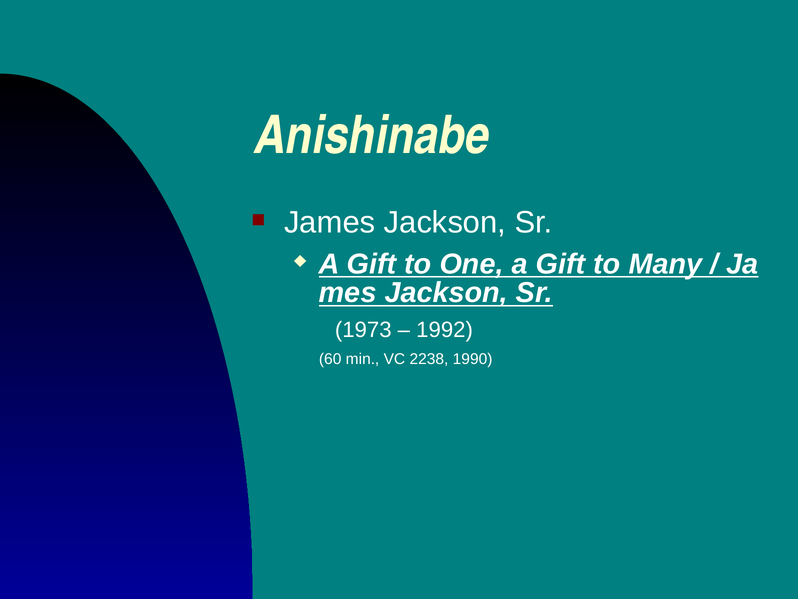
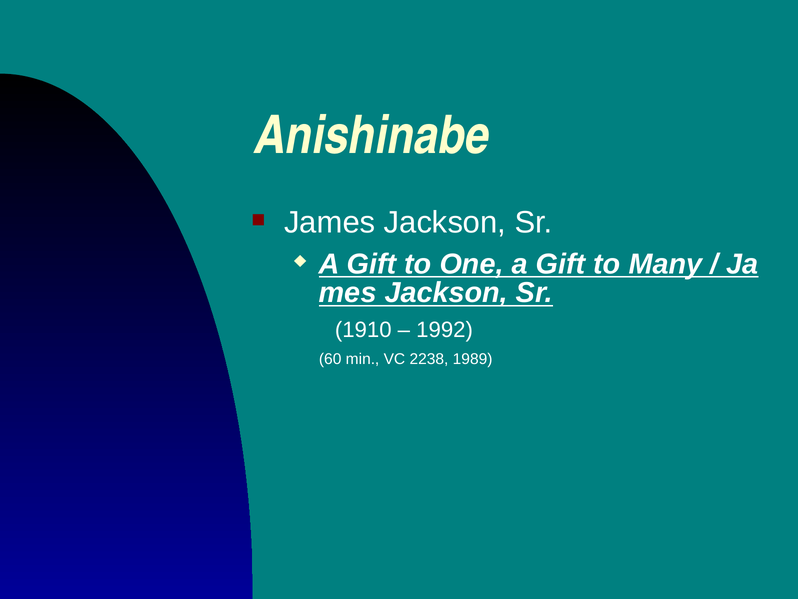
1973: 1973 -> 1910 (363, 329)
1990: 1990 -> 1989 (473, 359)
